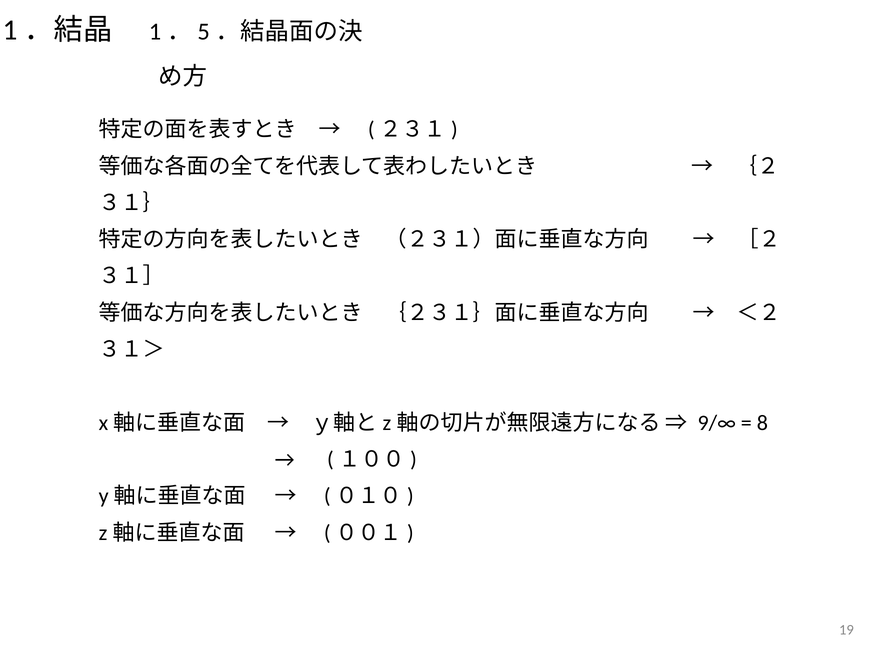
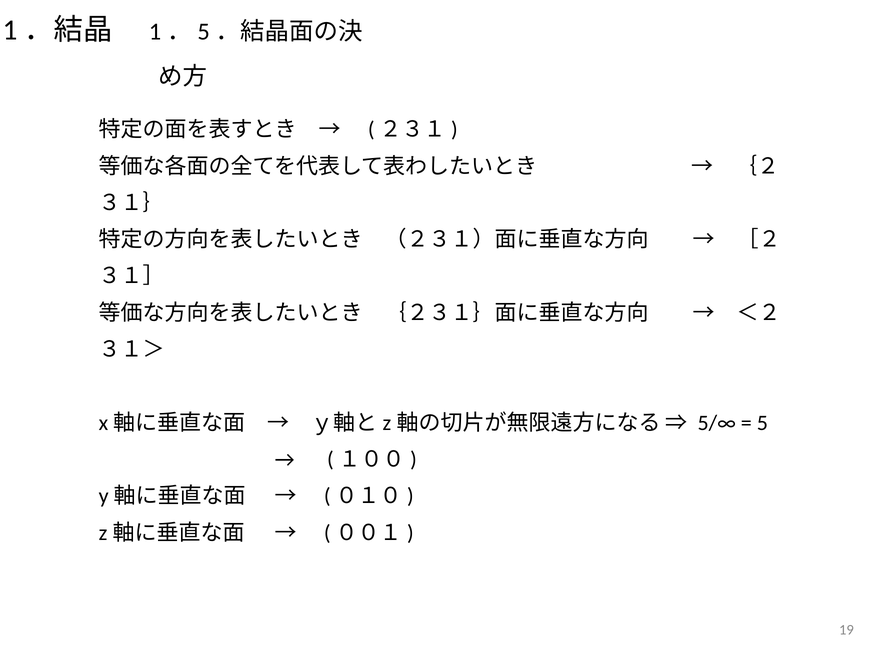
9/∞: 9/∞ -> 5/∞ (717, 423)
8: 8 -> 5 (762, 423)
